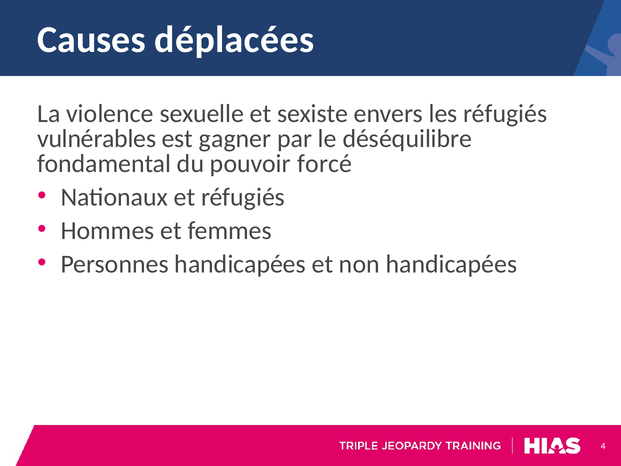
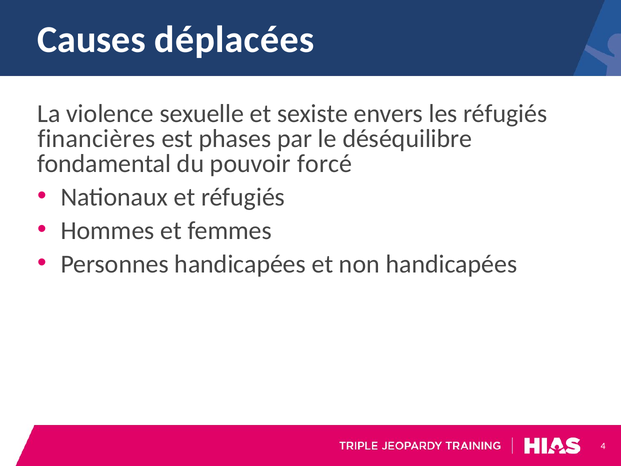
vulnérables: vulnérables -> financières (96, 139)
gagner: gagner -> phases (235, 139)
